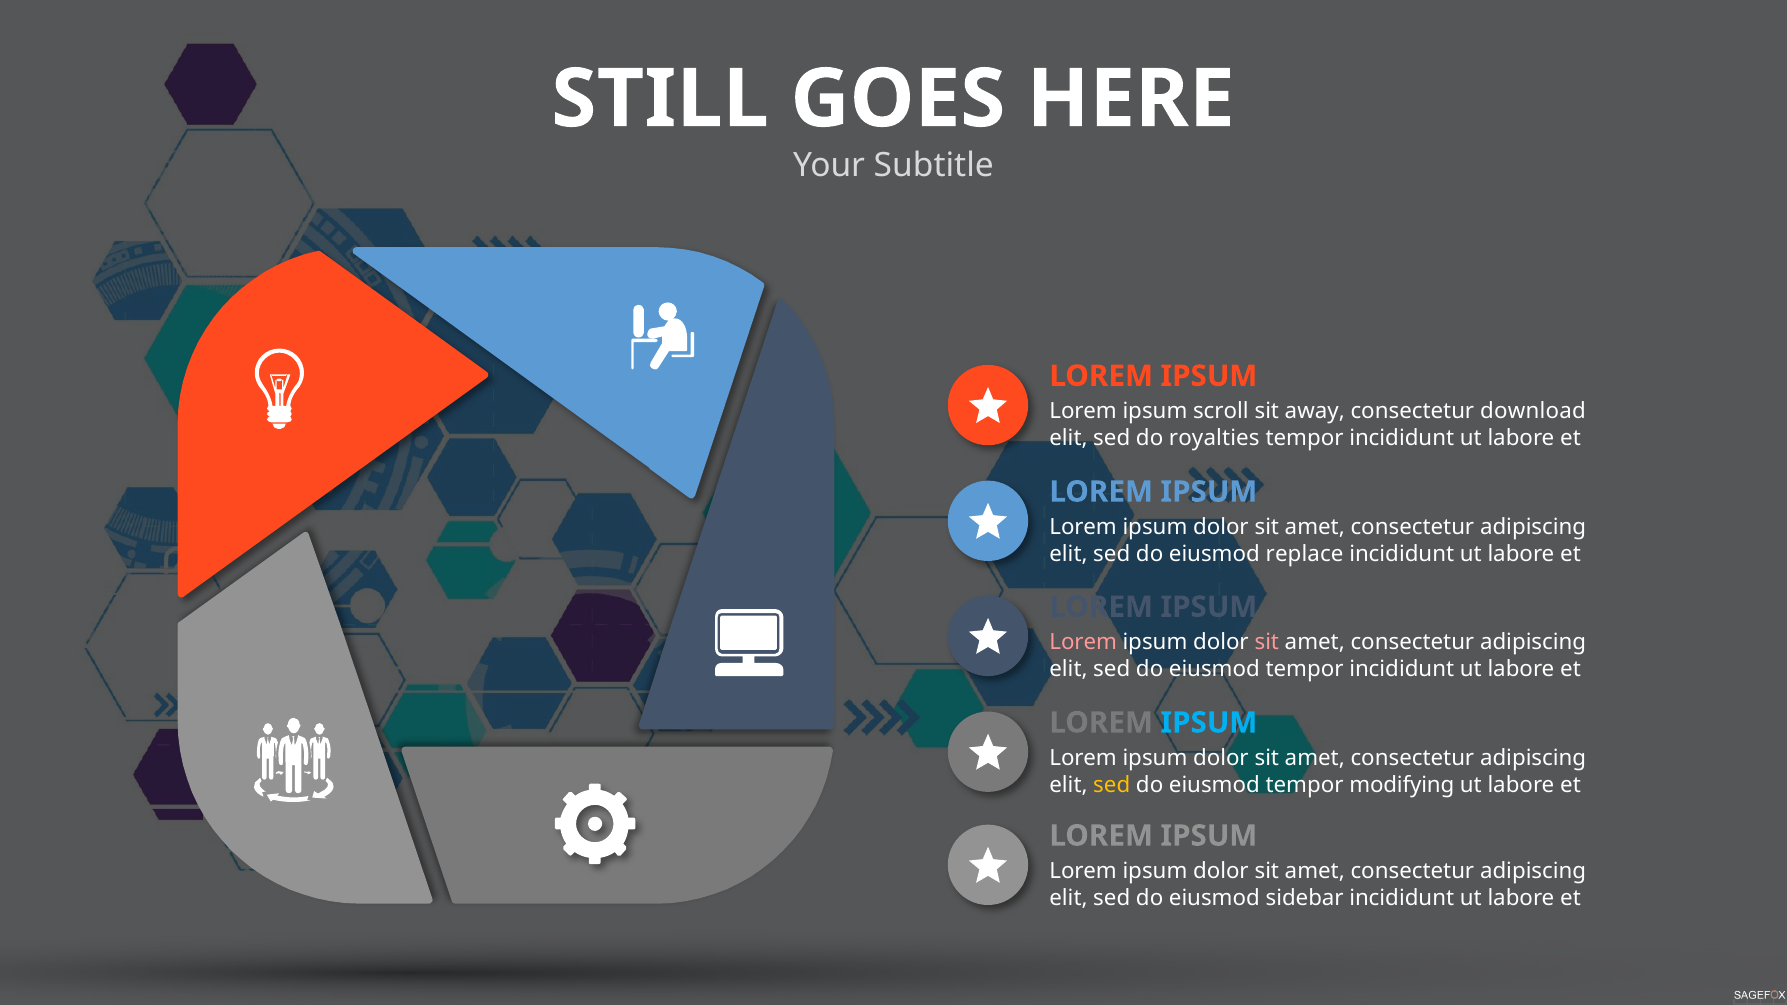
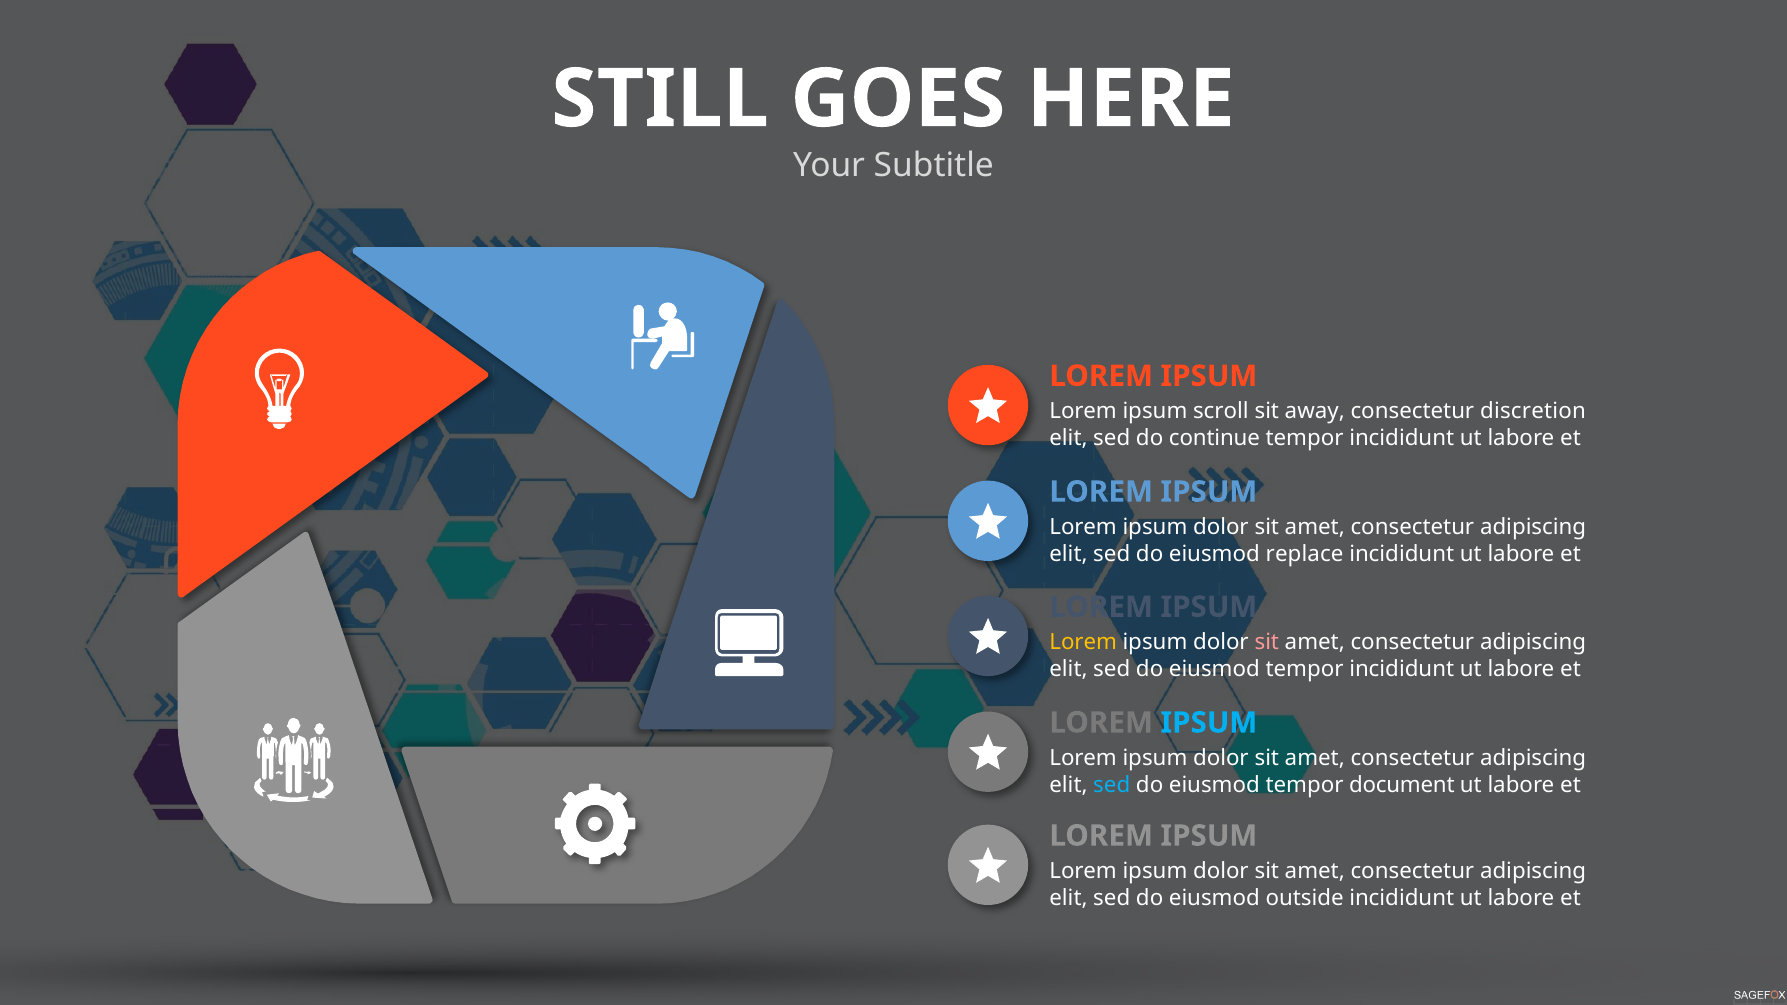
download: download -> discretion (1533, 411)
royalties: royalties -> continue (1214, 438)
Lorem colour: pink -> yellow (1083, 642)
sed colour: yellow -> light blue (1112, 785)
modifying: modifying -> document (1402, 785)
sidebar: sidebar -> outside (1305, 898)
